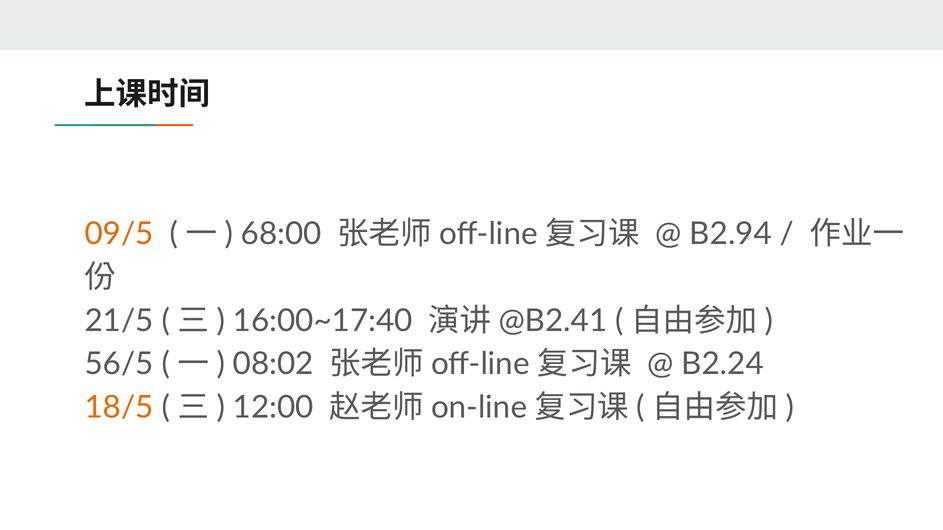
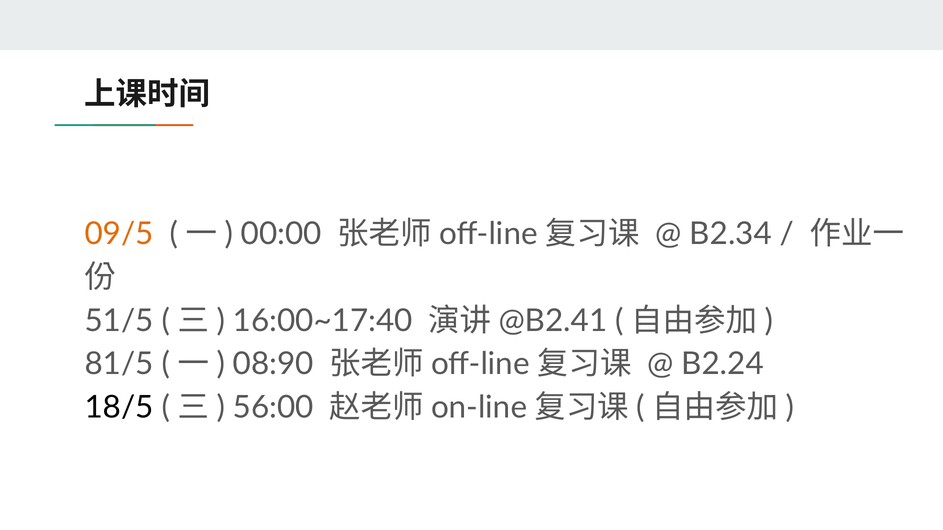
68:00: 68:00 -> 00:00 (281, 234)
B2.94: B2.94 -> B2.34 (731, 234)
21/5: 21/5 -> 51/5 (119, 321)
56/5: 56/5 -> 81/5 (119, 364)
08:02: 08:02 -> 08:90 (273, 364)
18/5 colour: orange -> black (119, 408)
12:00: 12:00 -> 56:00 (273, 408)
